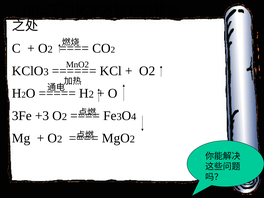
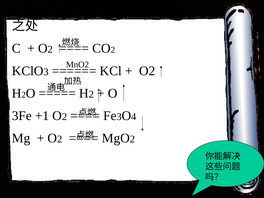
+3: +3 -> +1 (42, 116)
